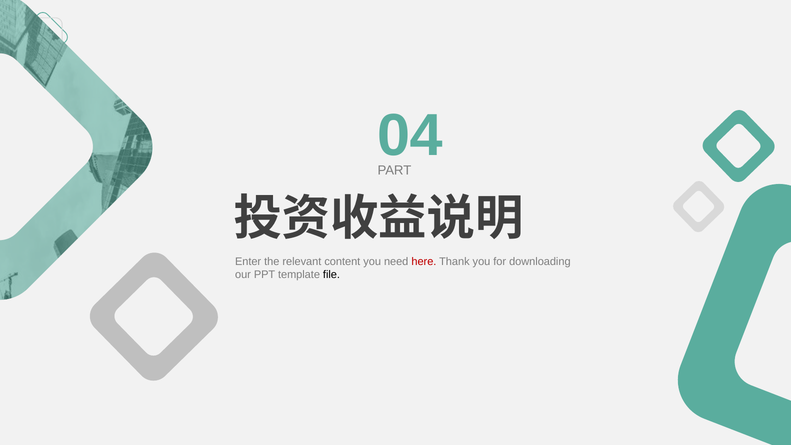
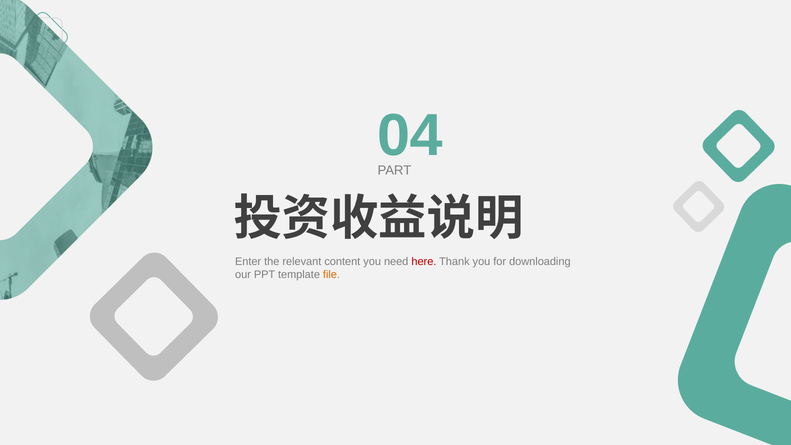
file colour: black -> orange (332, 275)
